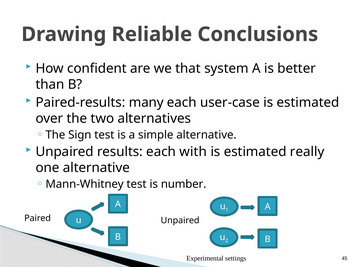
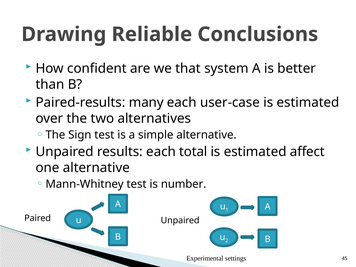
with: with -> total (193, 152)
really: really -> affect (307, 152)
